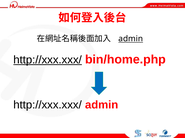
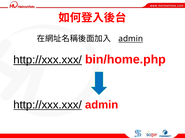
http://xxx.xxx/ underline: none -> present (48, 105)
